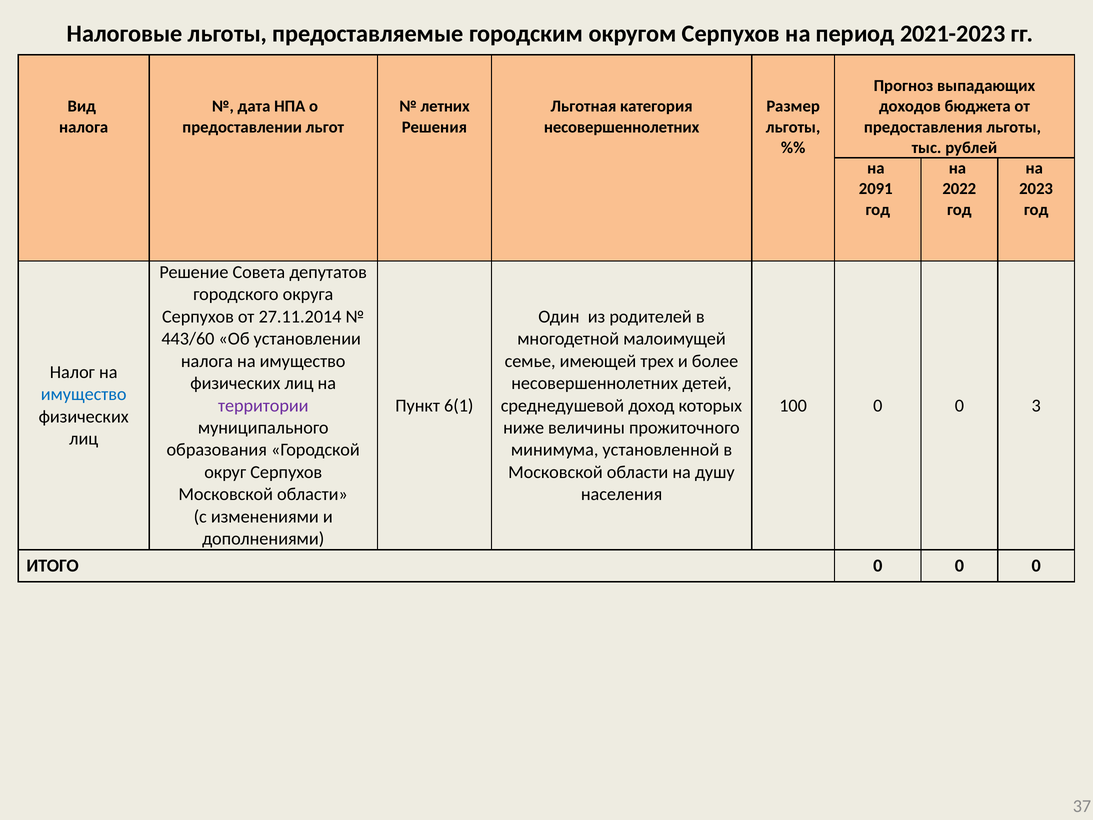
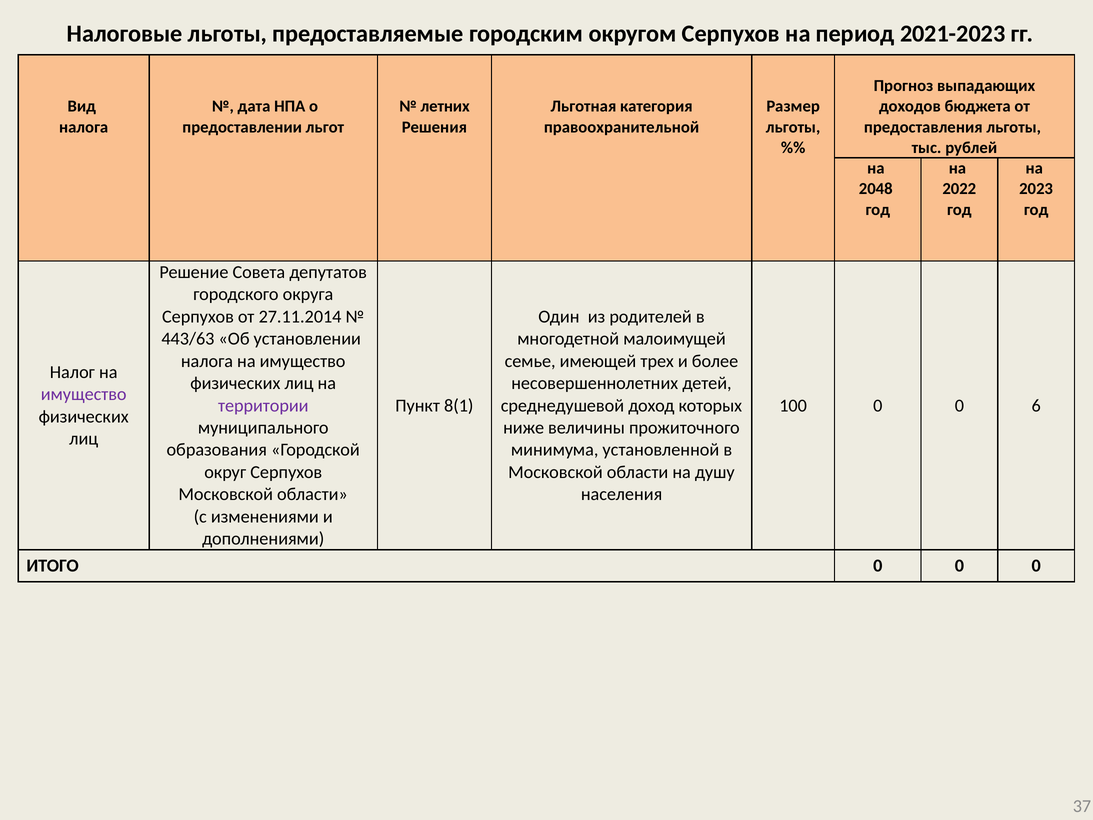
несовершеннолетних: несовершеннолетних -> правоохранительной (622, 127)
2091: 2091 -> 2048 (876, 189)
443/60: 443/60 -> 443/63 (188, 339)
имущество colour: blue -> purple (84, 394)
6(1: 6(1 -> 8(1 (459, 405)
3: 3 -> 6 (1036, 405)
